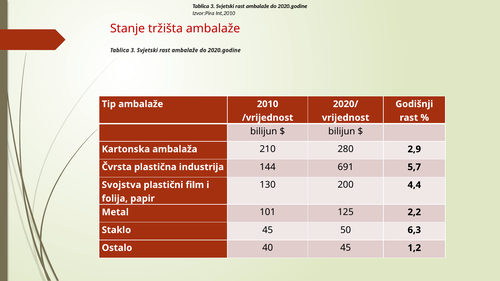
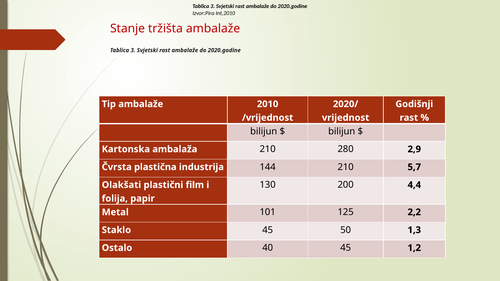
144 691: 691 -> 210 (346, 167)
Svojstva: Svojstva -> Olakšati (121, 185)
6,3: 6,3 -> 1,3 (414, 230)
